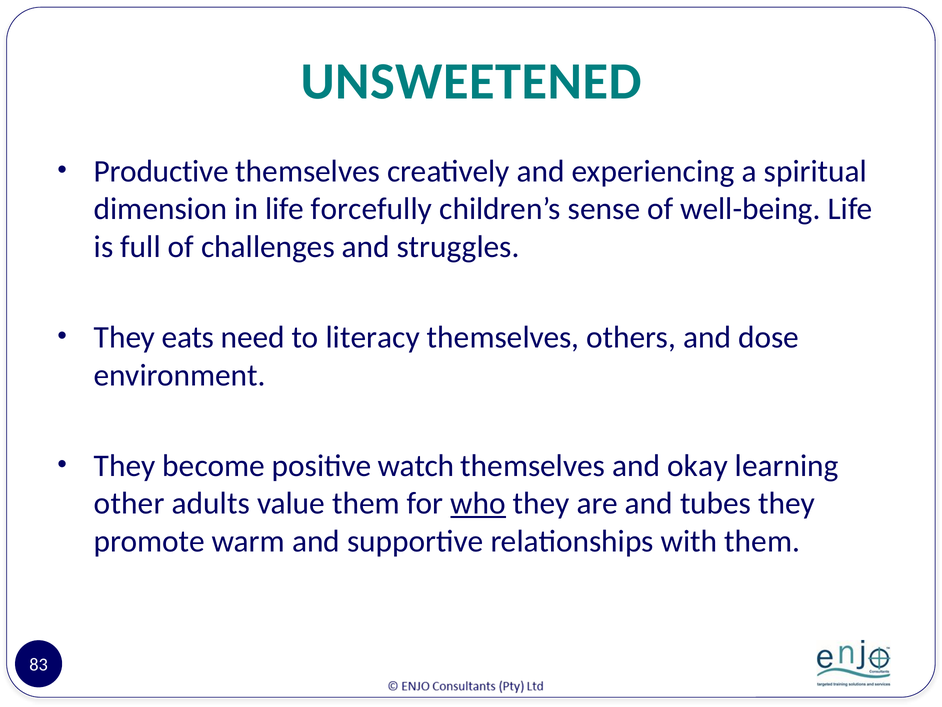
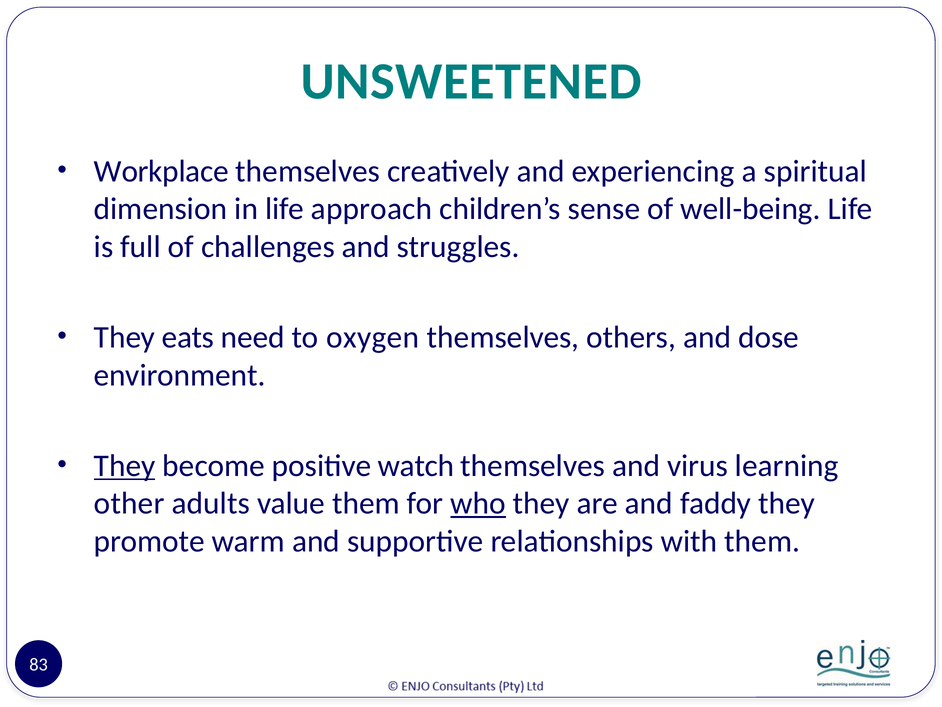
Productive: Productive -> Workplace (161, 171)
forcefully: forcefully -> approach (372, 209)
literacy: literacy -> oxygen (373, 337)
They underline: none -> present (125, 465)
okay: okay -> virus (698, 465)
tubes: tubes -> faddy (716, 503)
